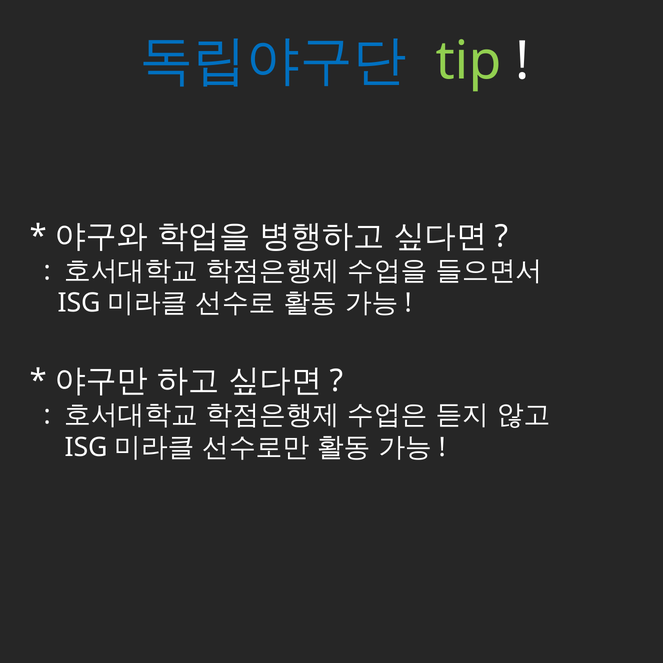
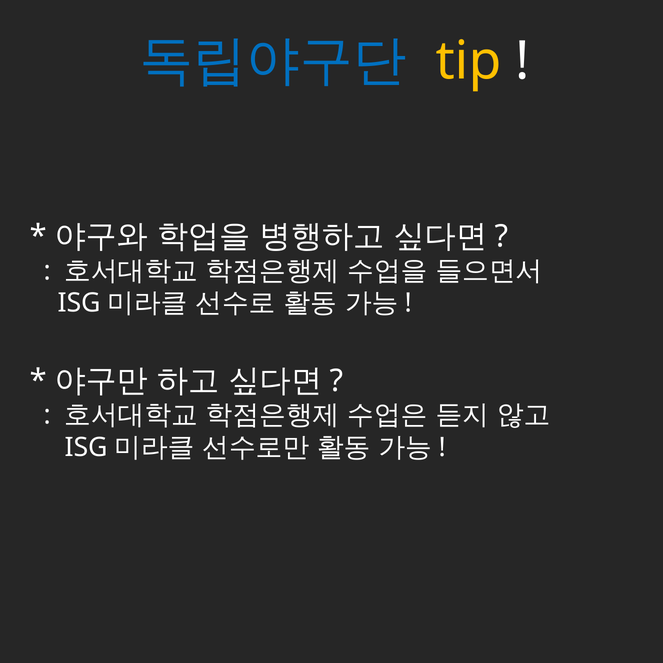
tip colour: light green -> yellow (468, 61)
